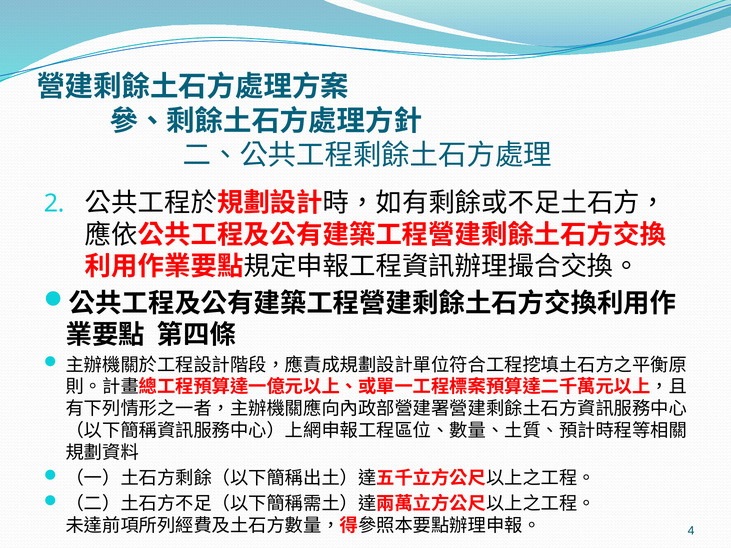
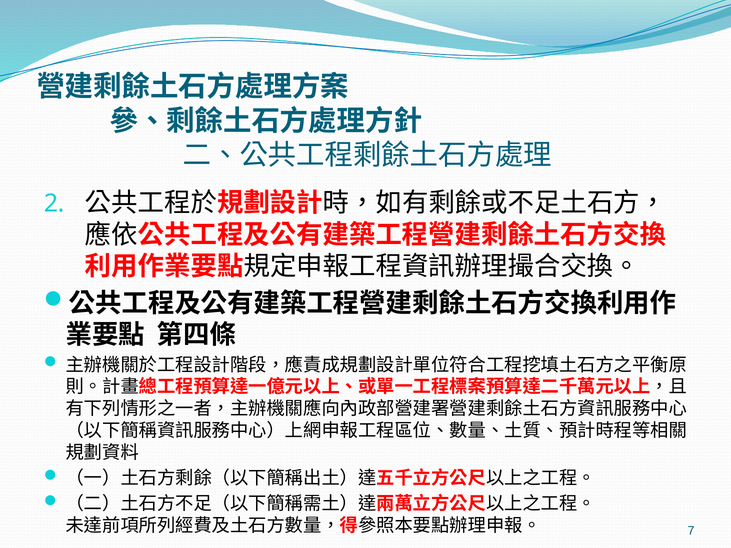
4: 4 -> 7 (691, 531)
